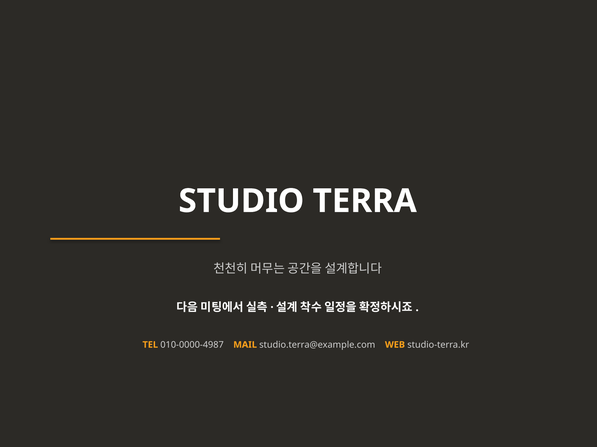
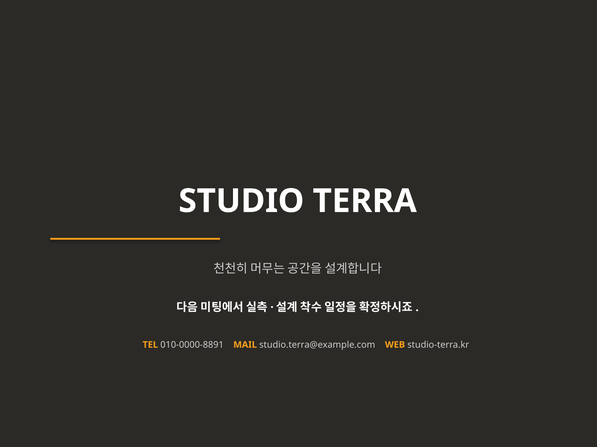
010-0000-4987: 010-0000-4987 -> 010-0000-8891 (192, 345)
